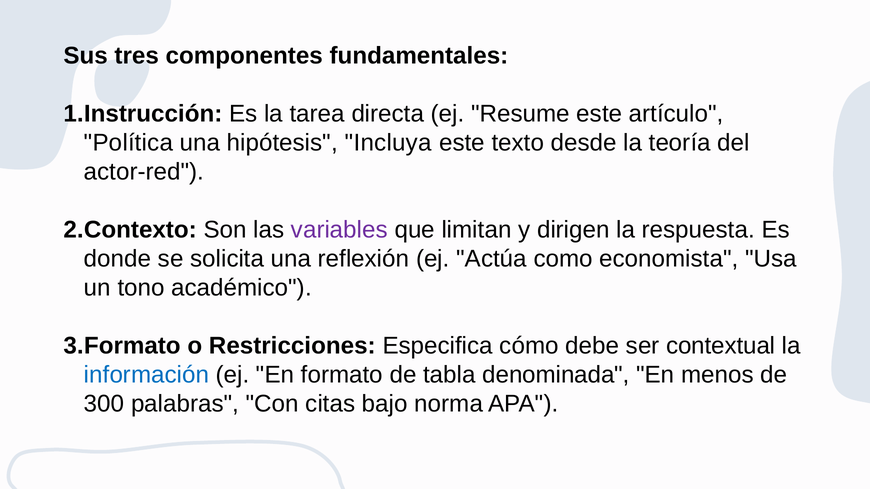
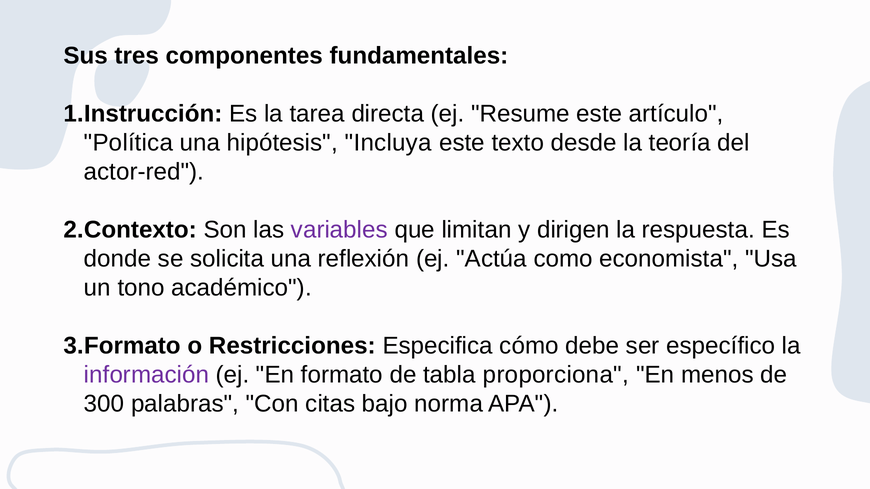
contextual: contextual -> específico (721, 346)
información colour: blue -> purple (146, 375)
denominada: denominada -> proporciona (556, 375)
